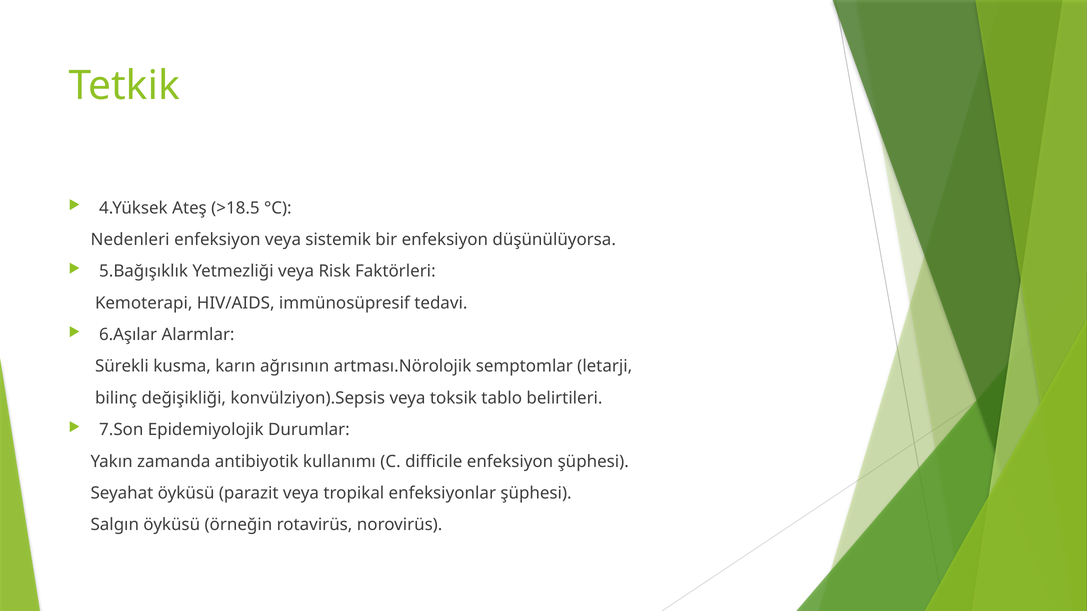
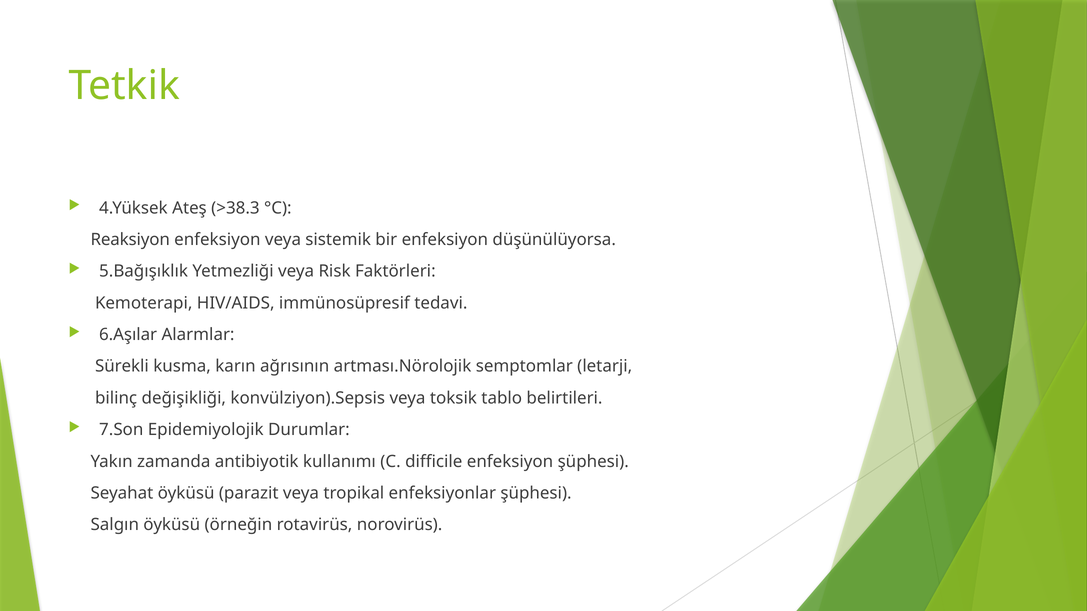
>18.5: >18.5 -> >38.3 (235, 208)
Nedenleri: Nedenleri -> Reaksiyon (130, 240)
